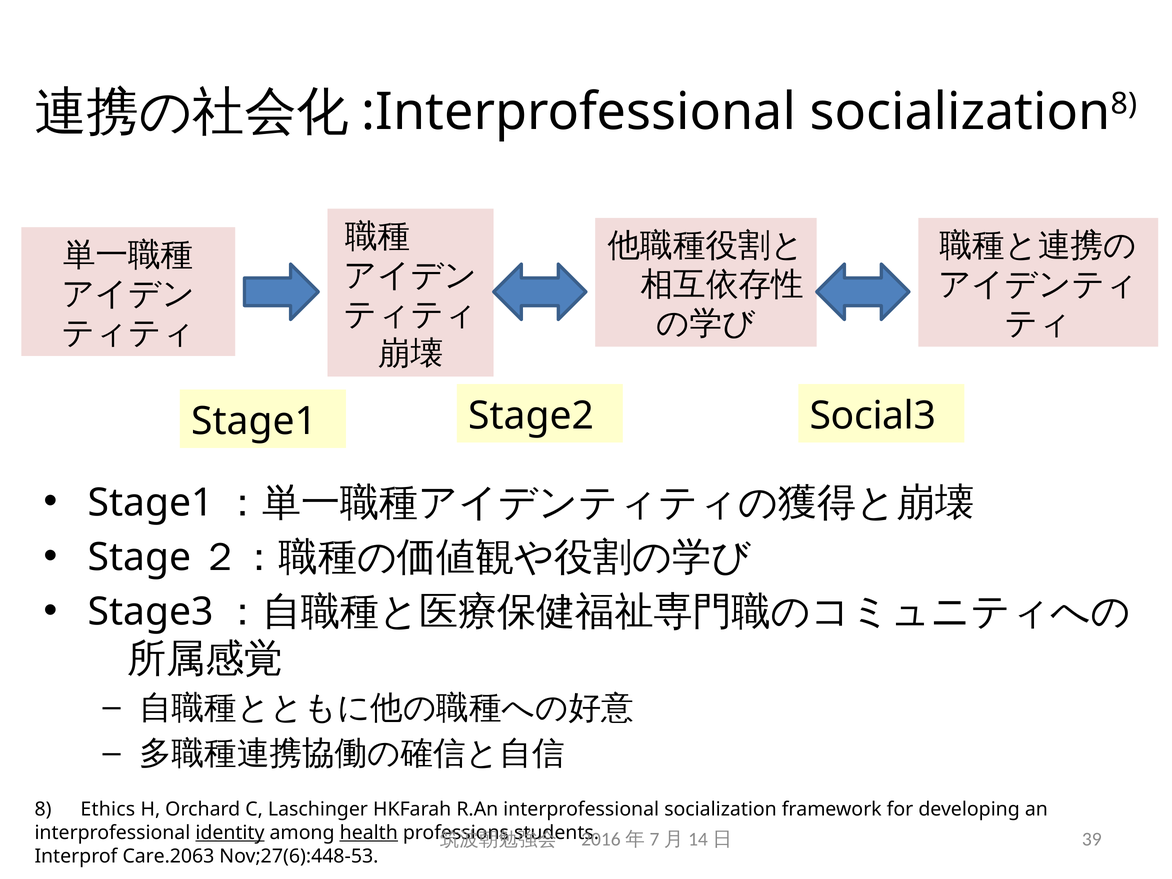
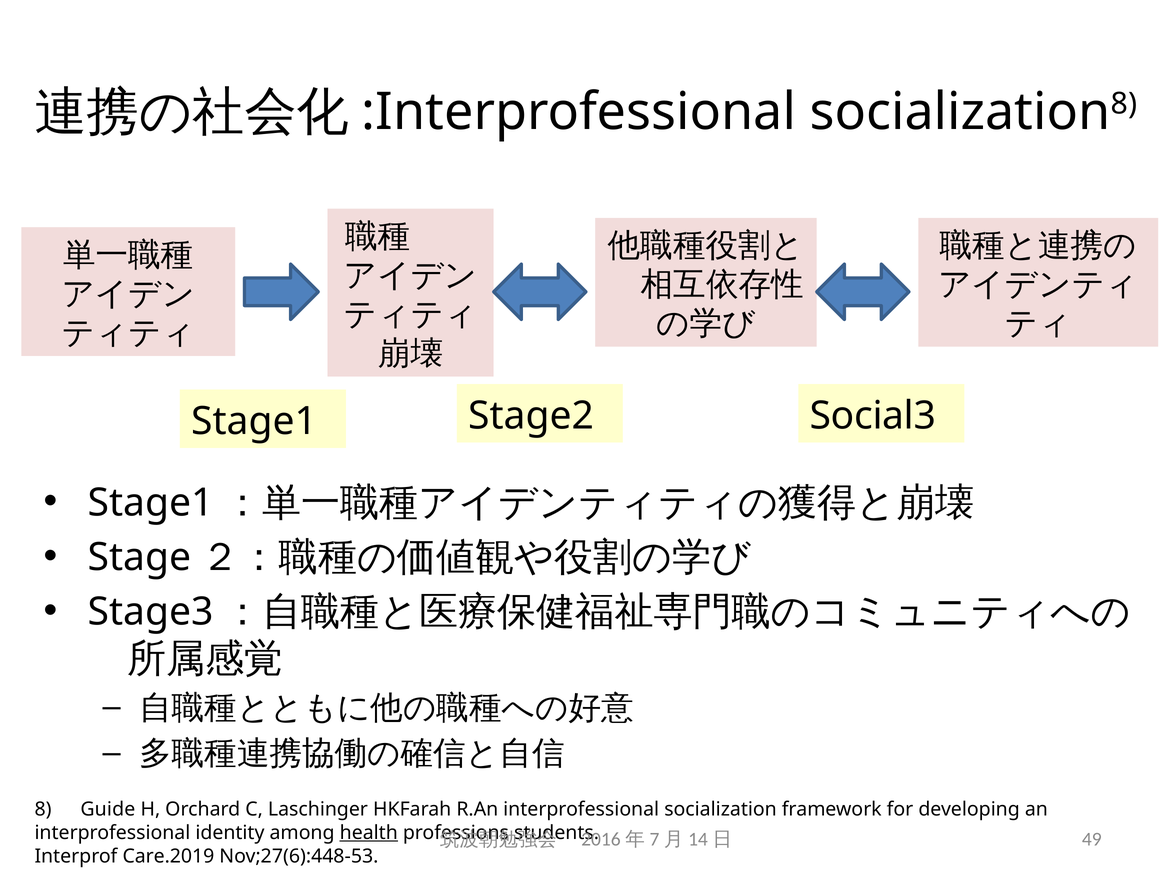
Ethics: Ethics -> Guide (108, 809)
identity underline: present -> none (230, 833)
39: 39 -> 49 (1092, 839)
Care.2063: Care.2063 -> Care.2019 (168, 856)
